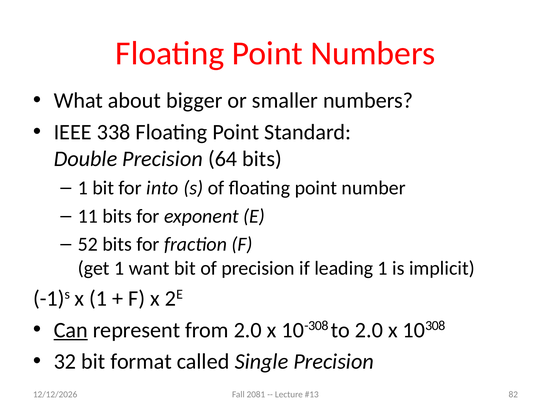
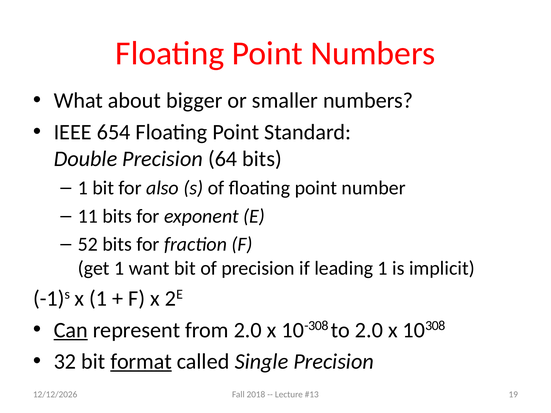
338: 338 -> 654 (114, 132)
into: into -> also (163, 188)
format underline: none -> present (141, 362)
2081: 2081 -> 2018 (256, 395)
82: 82 -> 19 (513, 395)
